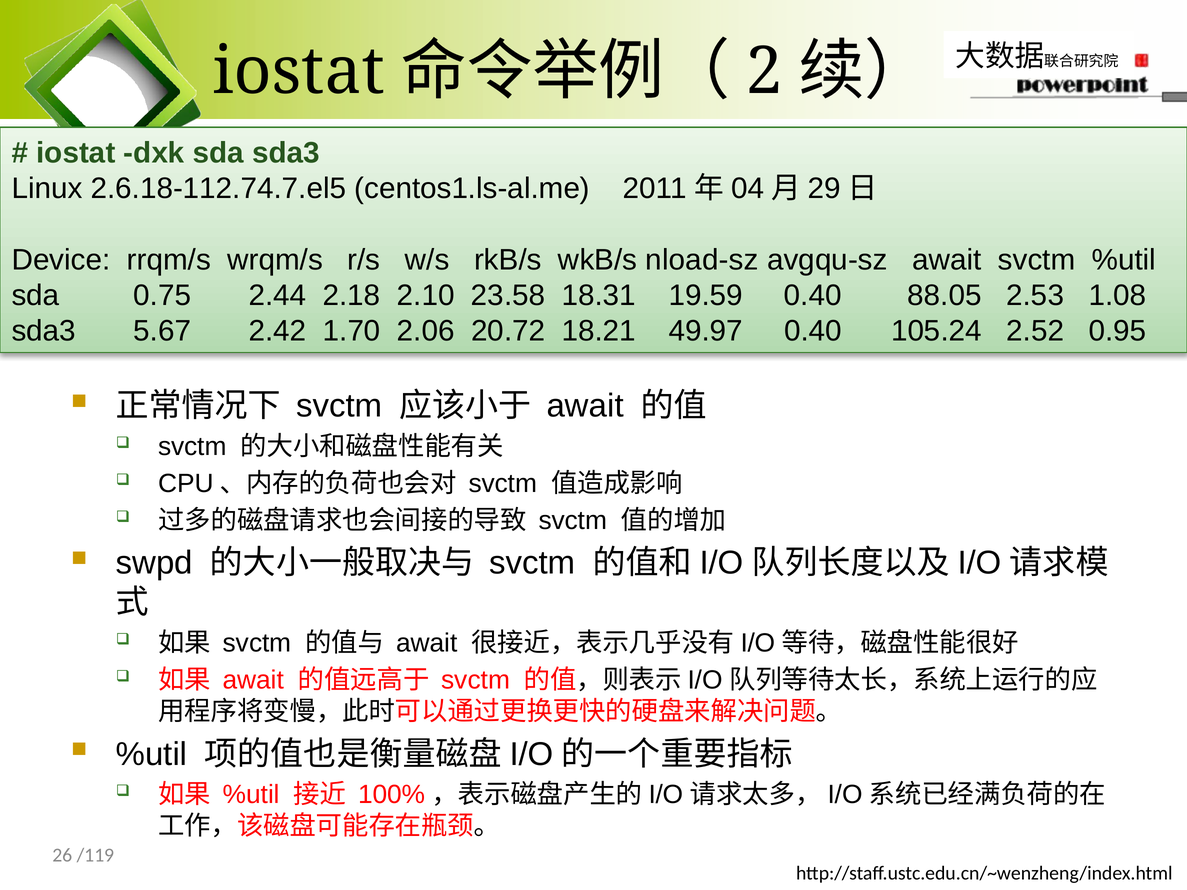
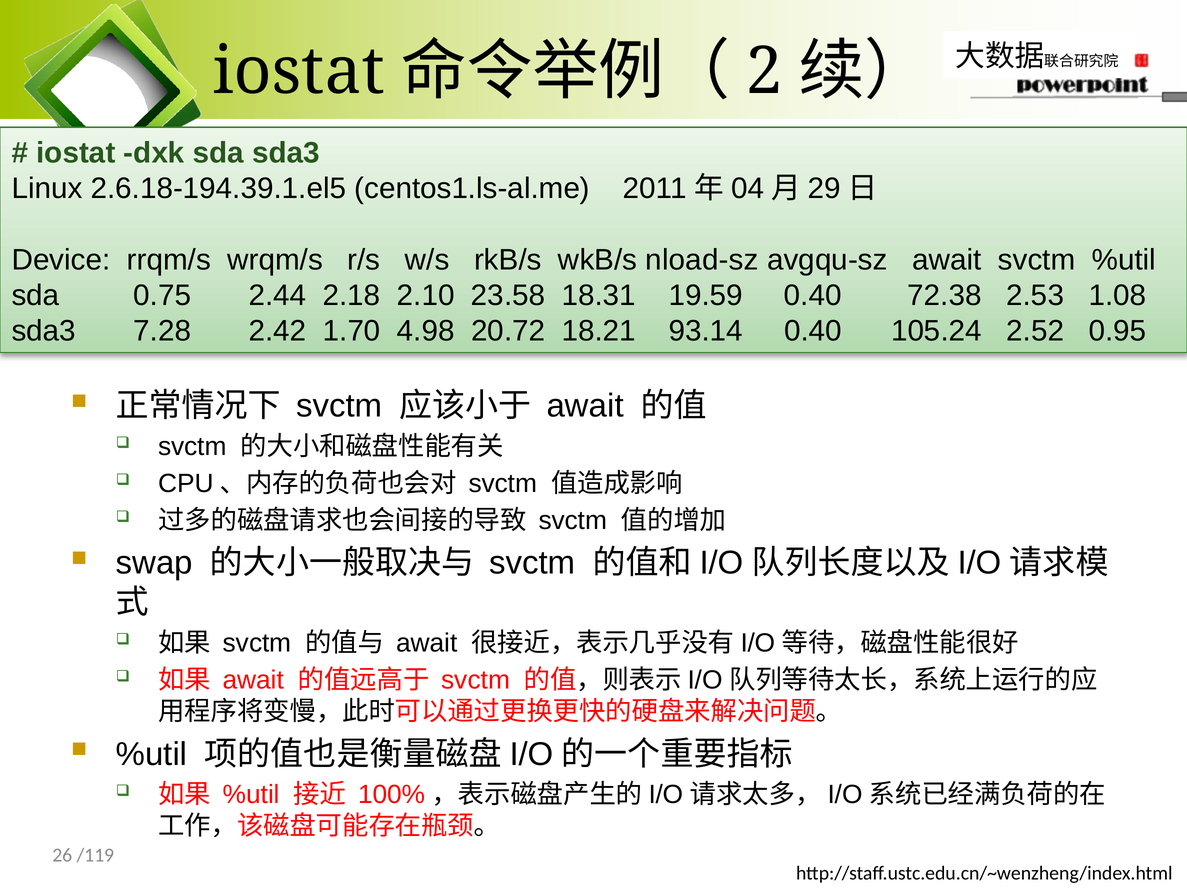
2.6.18-112.74.7.el5: 2.6.18-112.74.7.el5 -> 2.6.18-194.39.1.el5 (218, 189)
88.05: 88.05 -> 72.38 (945, 295)
5.67: 5.67 -> 7.28 (162, 331)
2.06: 2.06 -> 4.98 (426, 331)
49.97: 49.97 -> 93.14 (706, 331)
swpd: swpd -> swap (154, 563)
